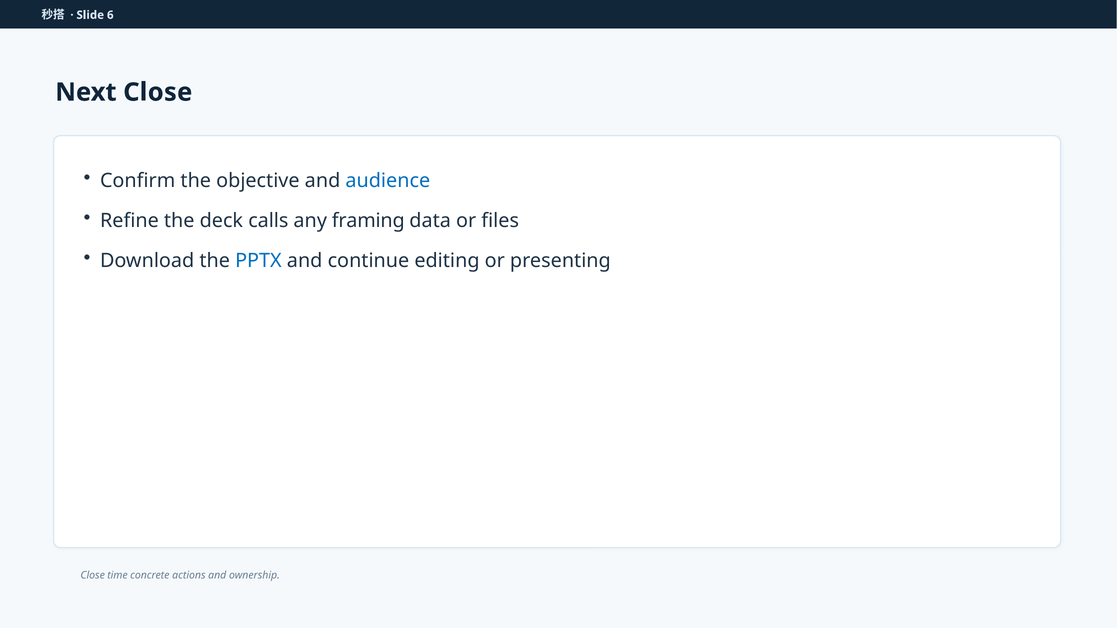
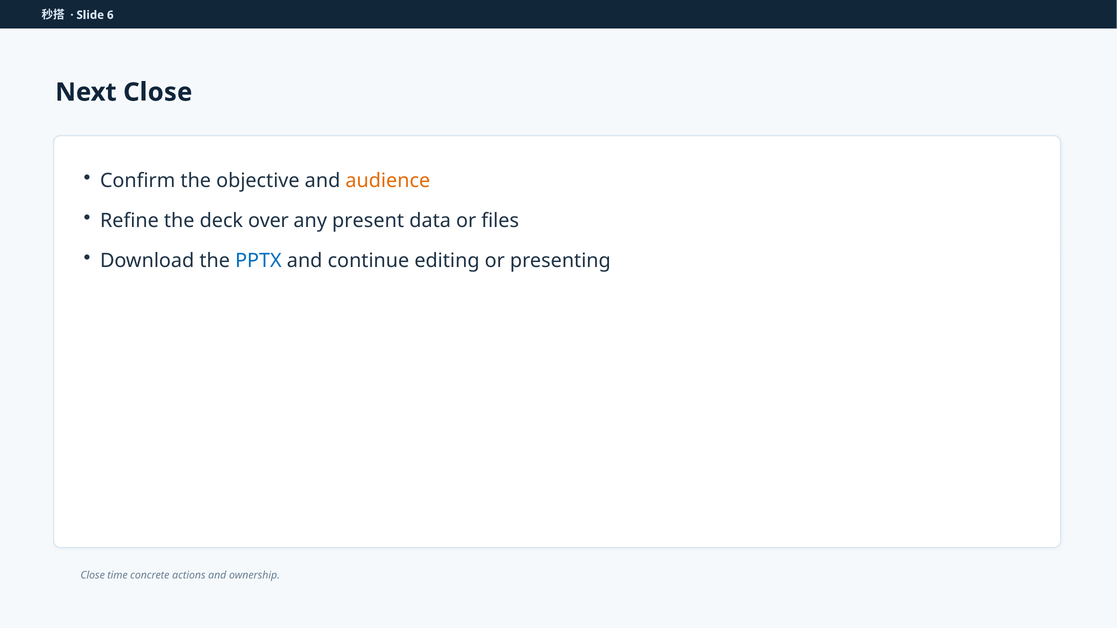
audience colour: blue -> orange (388, 181)
calls: calls -> over (268, 221)
framing: framing -> present (368, 221)
